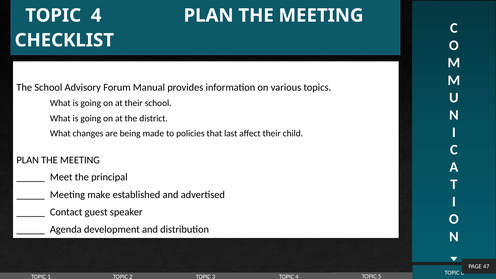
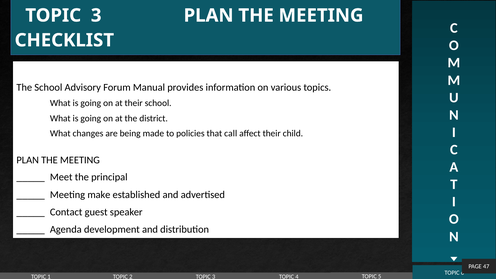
4: 4 -> 3 (96, 15)
last: last -> call (231, 134)
